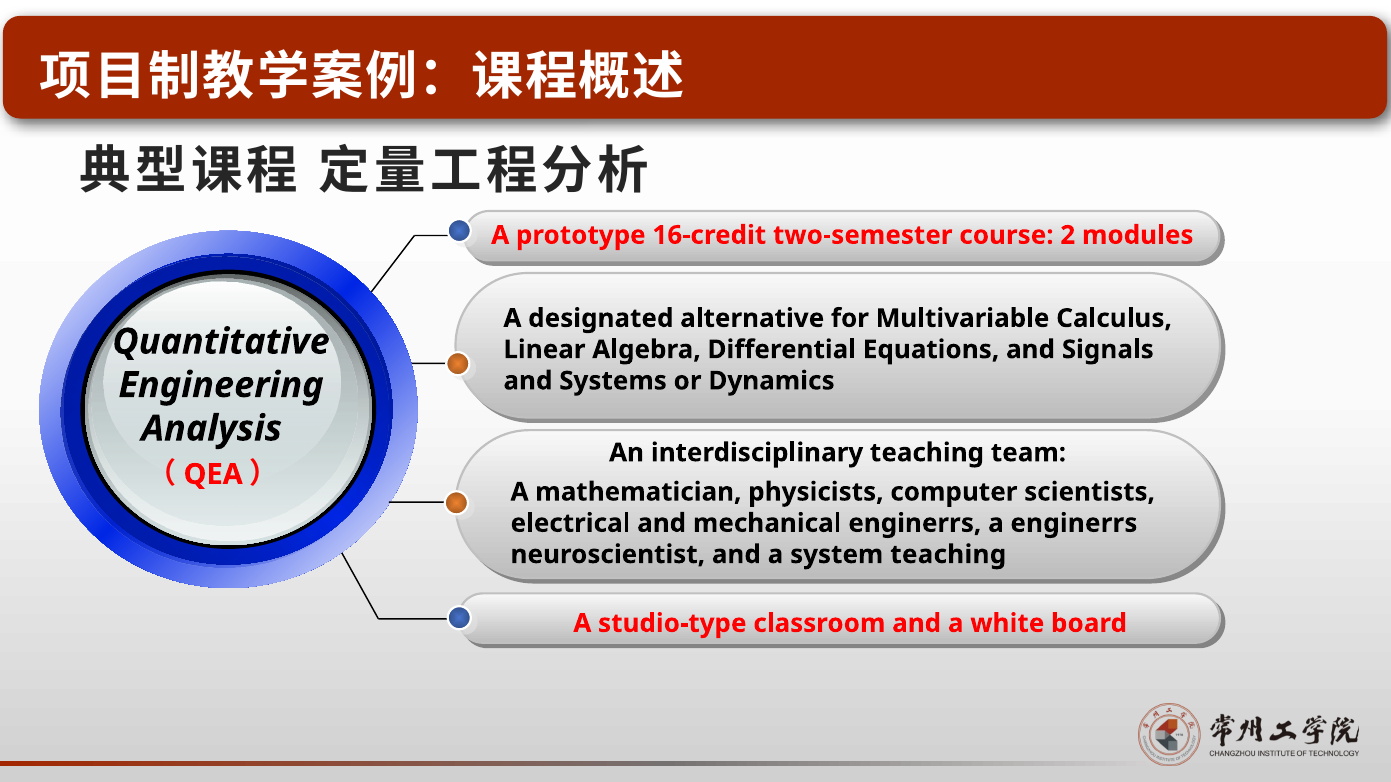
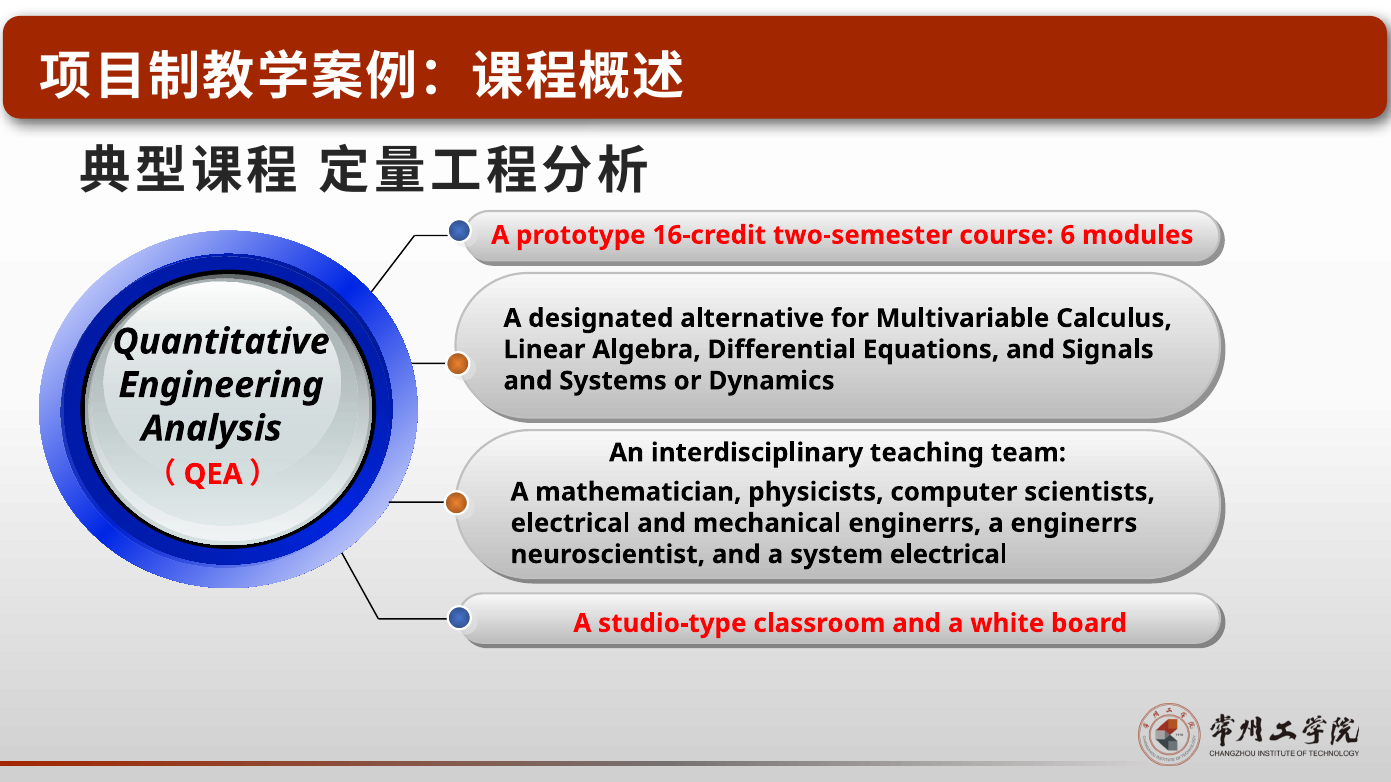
2: 2 -> 6 (1068, 235)
system teaching: teaching -> electrical (949, 555)
